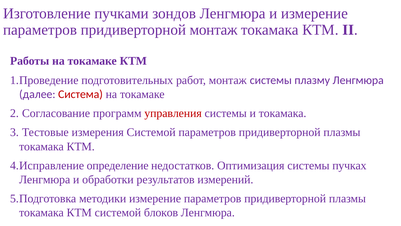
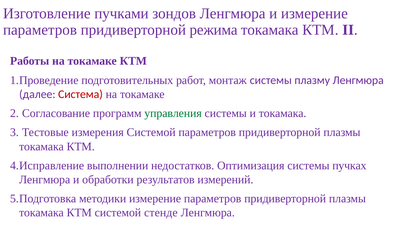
придиверторной монтаж: монтаж -> режима (214, 30)
управления colour: red -> green (173, 113)
определение: определение -> выполнении (118, 165)
блоков: блоков -> стенде (161, 212)
